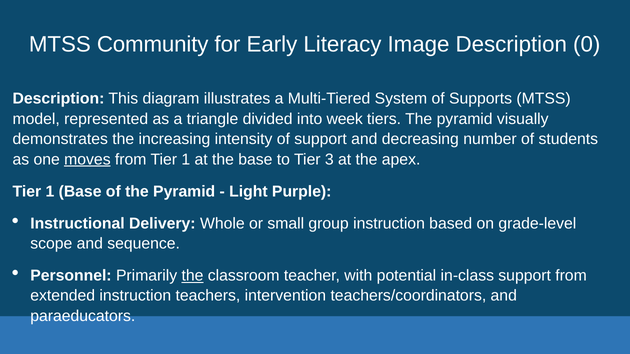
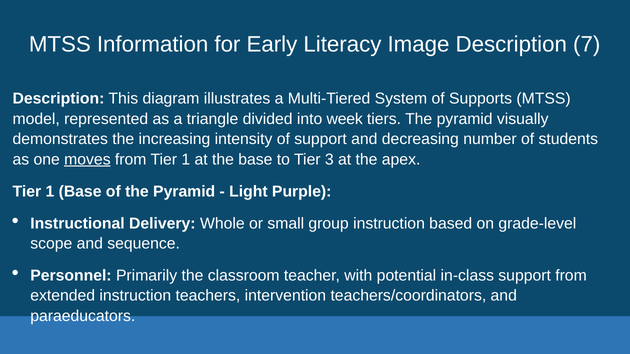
Community: Community -> Information (153, 45)
0: 0 -> 7 (587, 45)
the underline: present -> none (192, 276)
